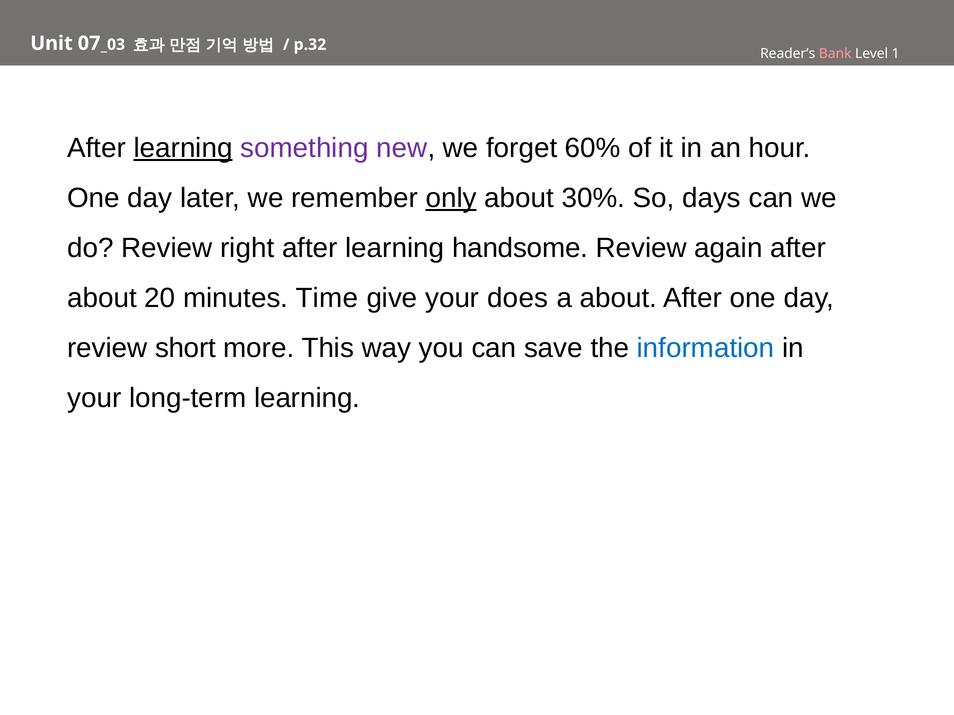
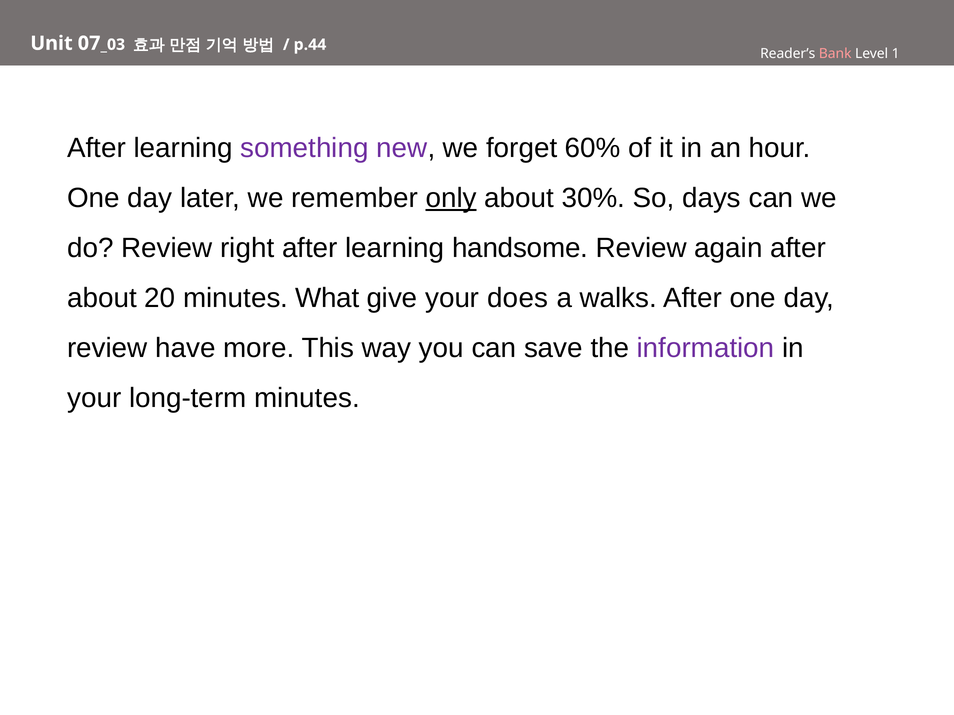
p.32: p.32 -> p.44 (310, 45)
learning underline: present -> none (183, 148)
Time: Time -> What (327, 298)
a about: about -> walks (618, 298)
short: short -> have (185, 348)
information colour: blue -> purple (706, 348)
long-term learning: learning -> minutes (307, 399)
